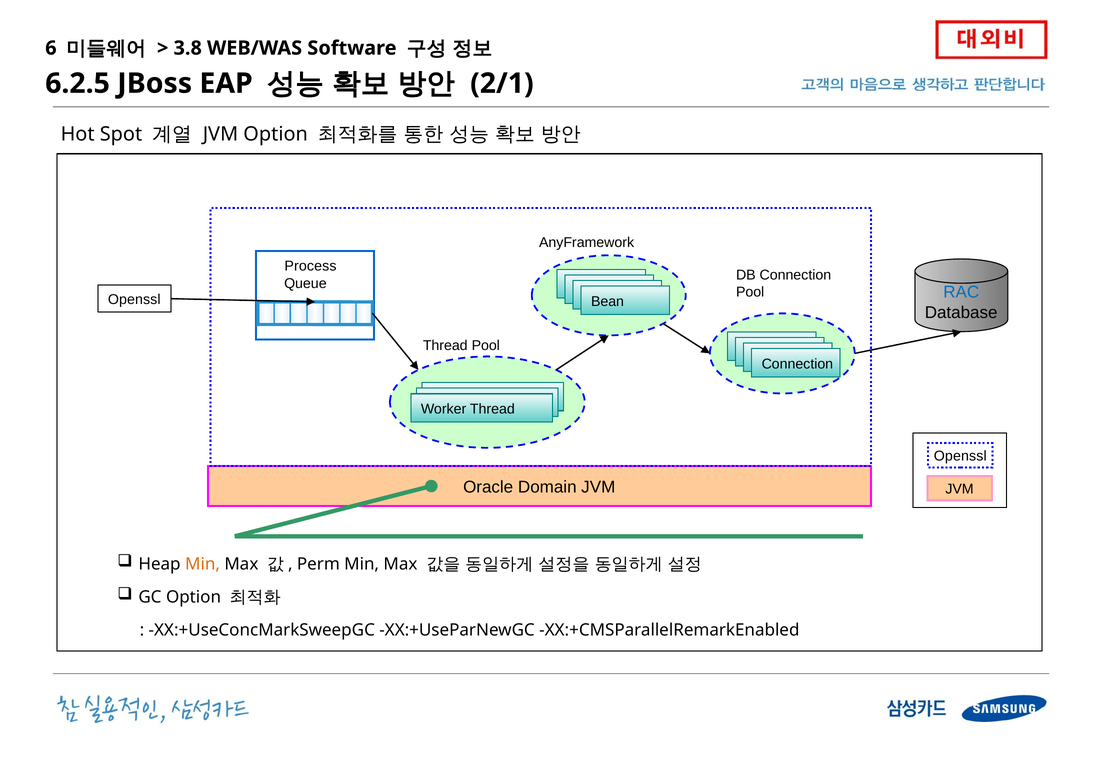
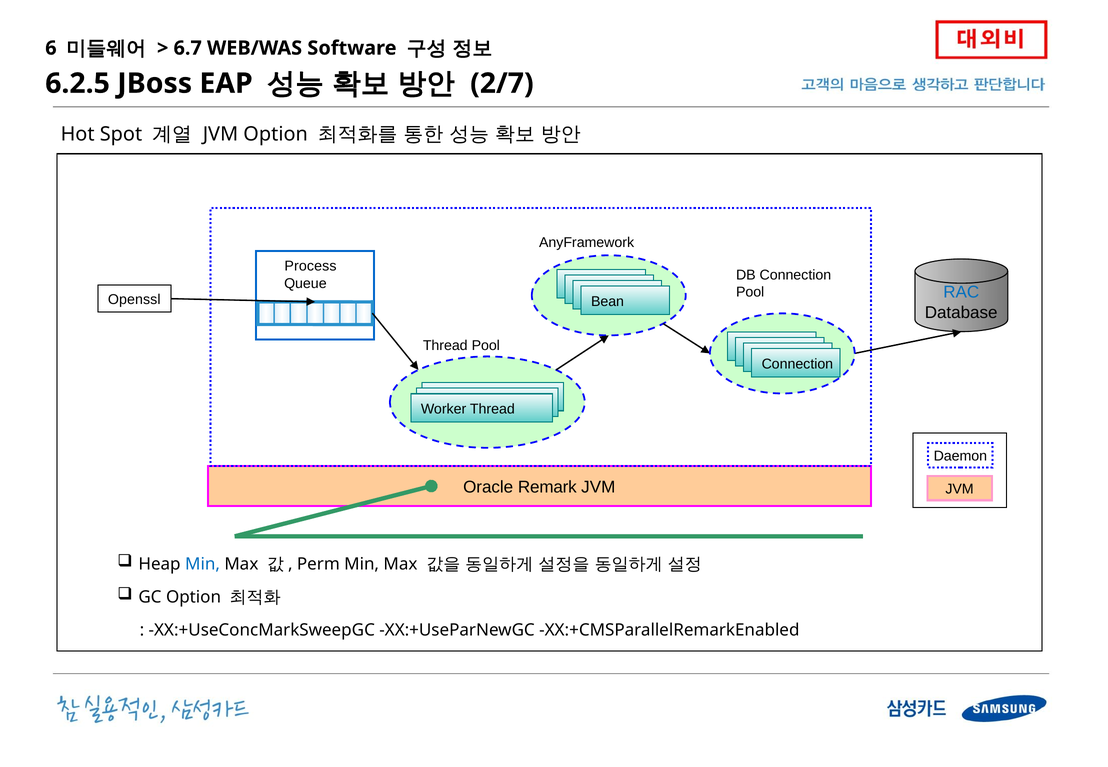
3.8: 3.8 -> 6.7 (188, 48)
2/1: 2/1 -> 2/7 (502, 83)
Openssl: Openssl -> Daemon (960, 456)
Domain: Domain -> Remark (547, 487)
Min colour: orange -> blue (203, 564)
